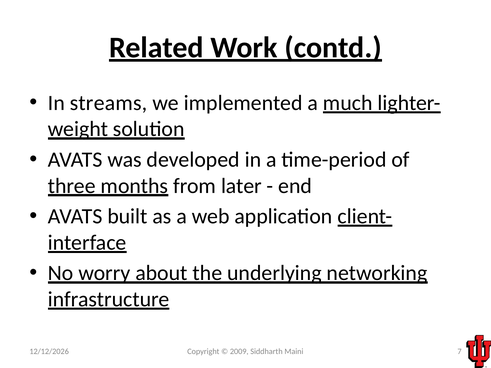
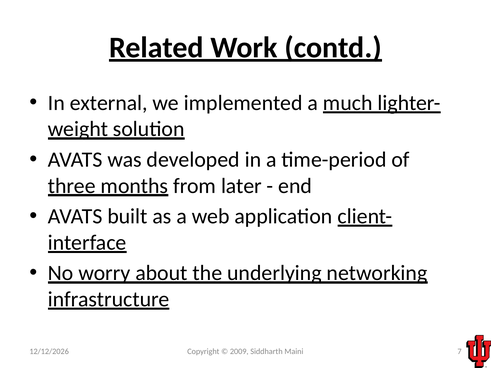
streams: streams -> external (109, 103)
